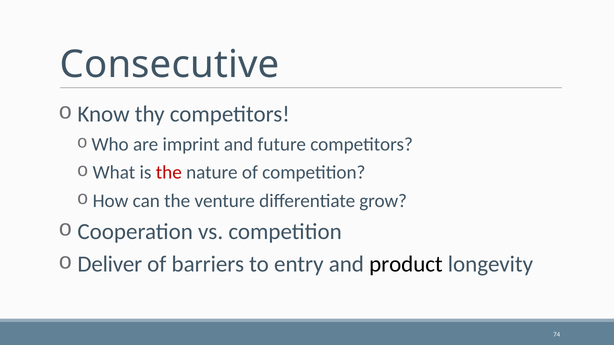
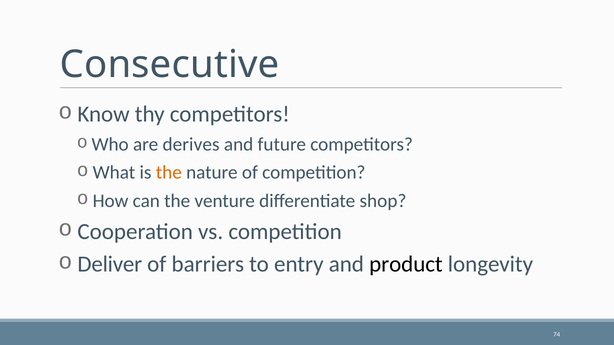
imprint: imprint -> derives (191, 145)
the colour: red -> orange (169, 173)
grow: grow -> shop (383, 201)
